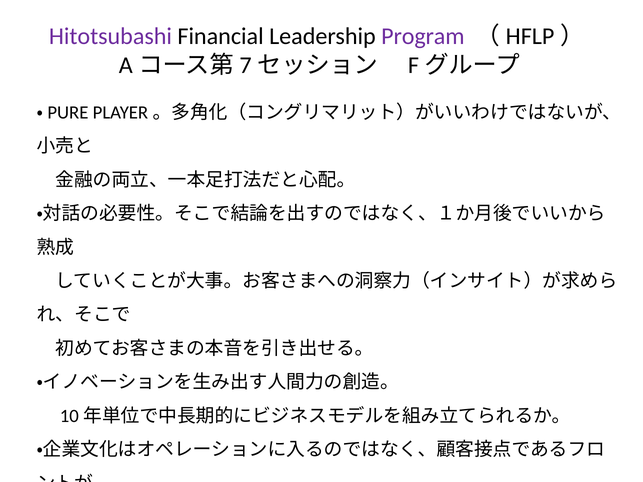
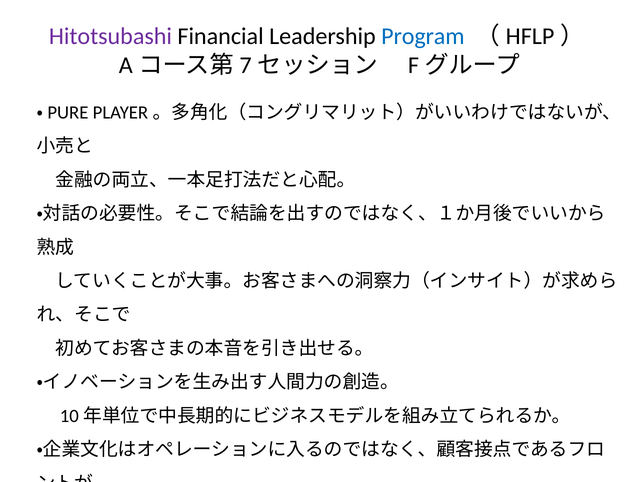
Program colour: purple -> blue (423, 36)
